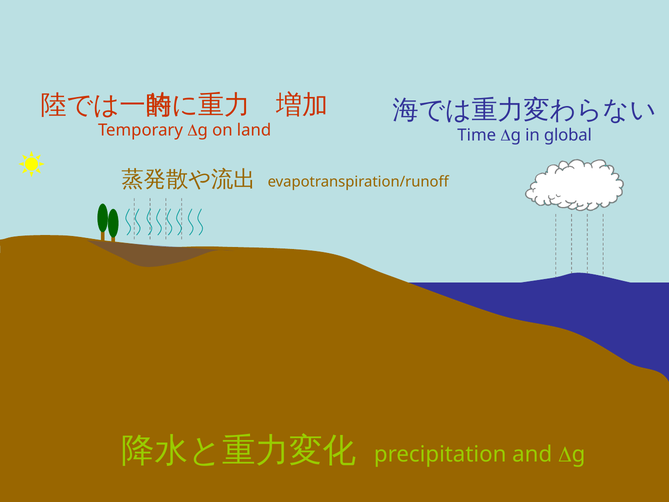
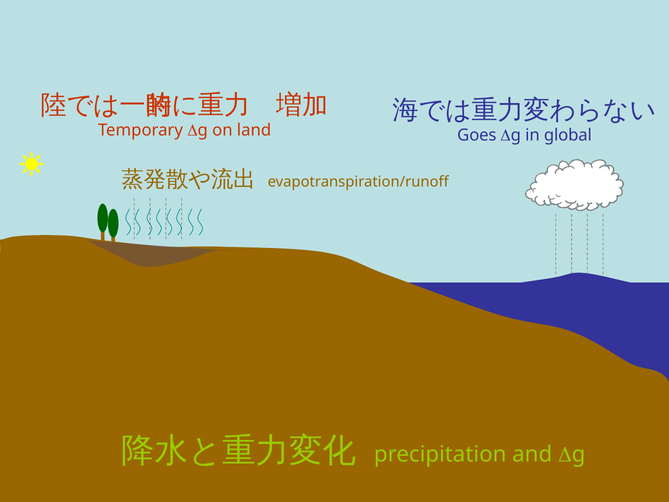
Time: Time -> Goes (477, 135)
